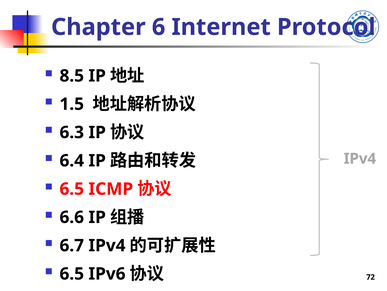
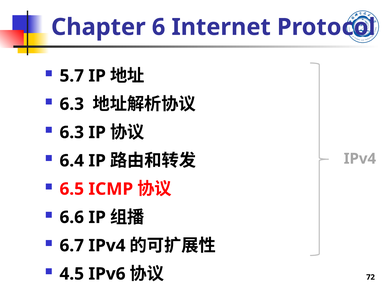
8.5: 8.5 -> 5.7 (72, 76)
1.5: 1.5 -> 6.3 (72, 104)
6.5: 6.5 -> 4.5 (72, 273)
